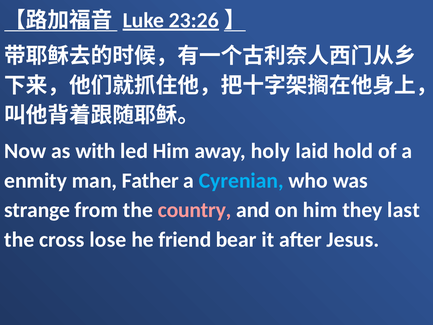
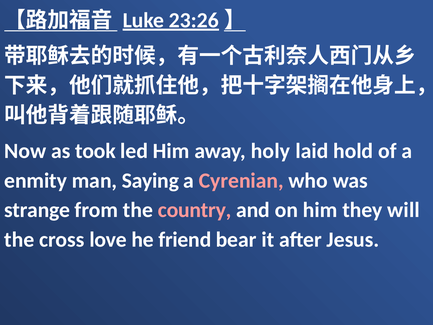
with: with -> took (95, 151)
Father: Father -> Saying (150, 180)
Cyrenian colour: light blue -> pink (241, 180)
last: last -> will (404, 210)
lose: lose -> love (108, 240)
